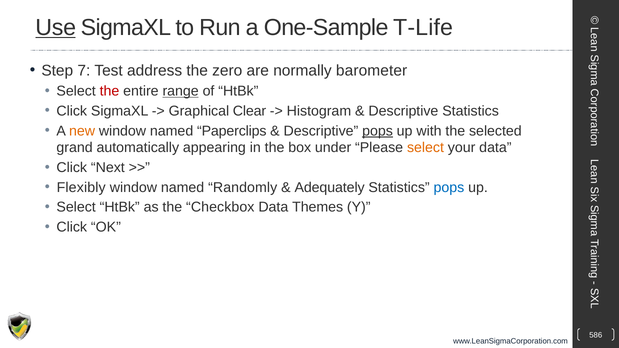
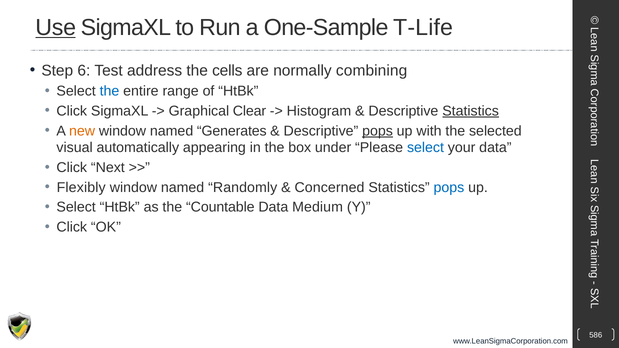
7: 7 -> 6 (84, 71)
zero: zero -> cells (227, 71)
barometer: barometer -> combining (372, 71)
the colour: red -> blue (110, 91)
range underline: present -> none (181, 91)
Statistics underline: none -> present (471, 111)
Paperclips: Paperclips -> Generates (232, 131)
grand: grand -> visual (75, 148)
select colour: orange -> blue (425, 148)
Adequately: Adequately -> Concerned (330, 188)
Checkbox: Checkbox -> Countable (220, 207)
Themes: Themes -> Medium (318, 207)
